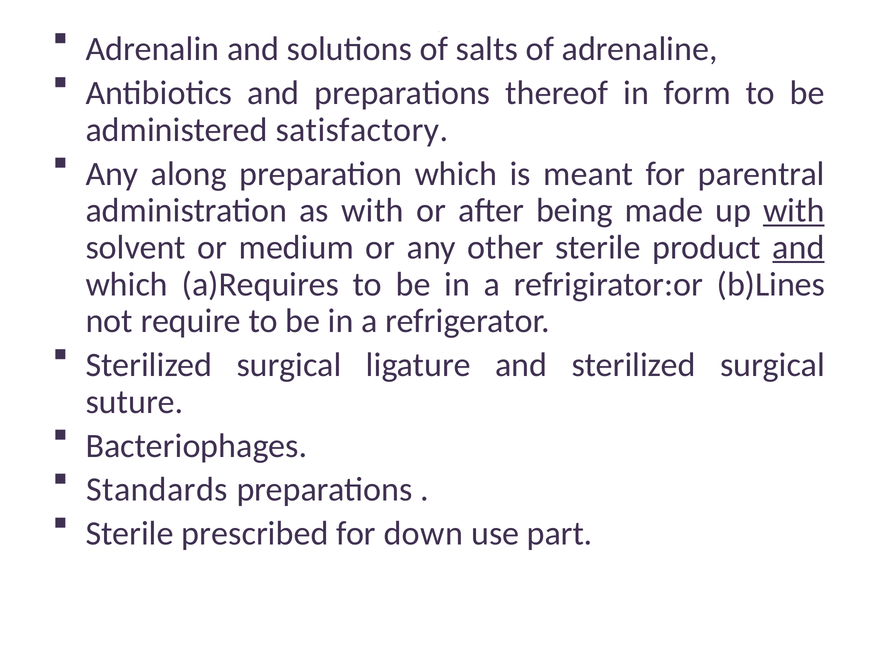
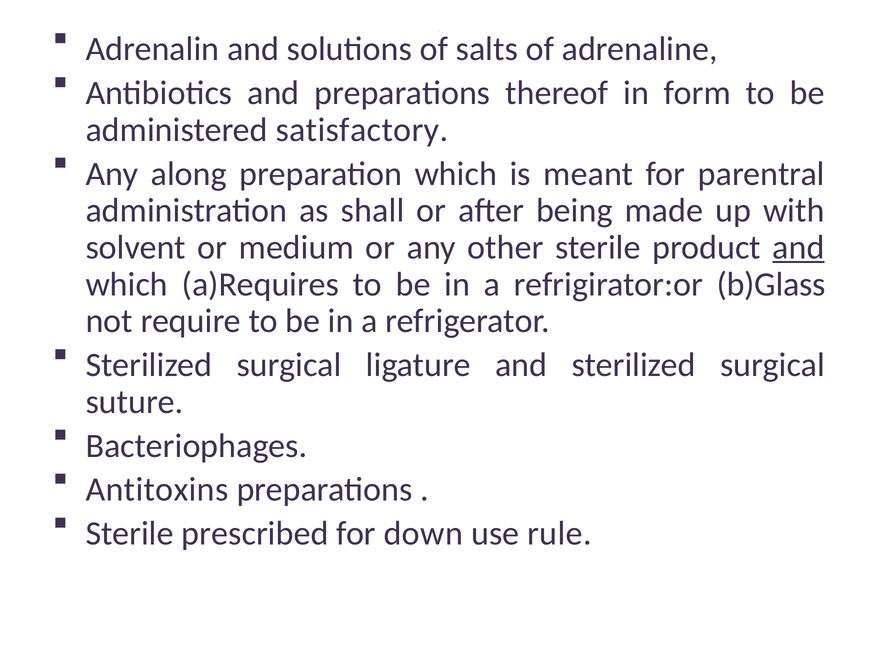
as with: with -> shall (373, 211)
with underline: present -> none (794, 211)
b)Lines: b)Lines -> b)Glass (771, 285)
Standards: Standards -> Antitoxins (157, 490)
part: part -> rule (560, 534)
